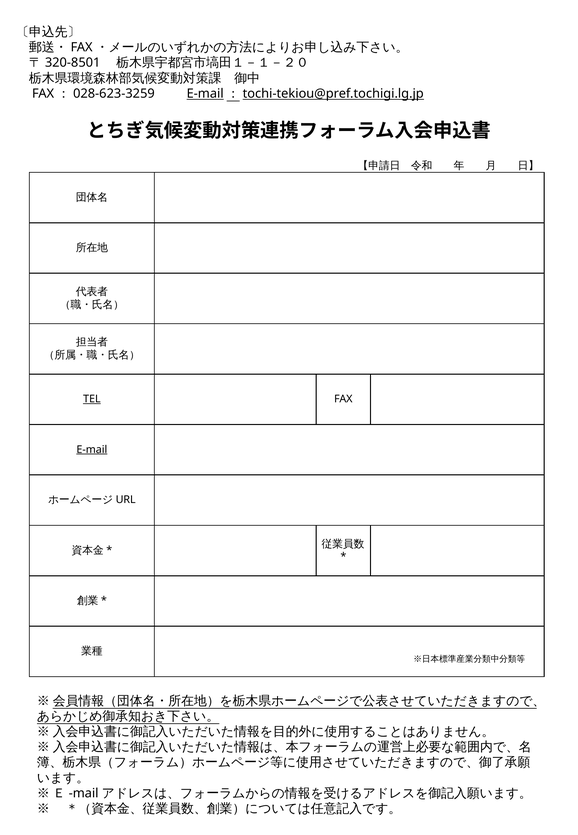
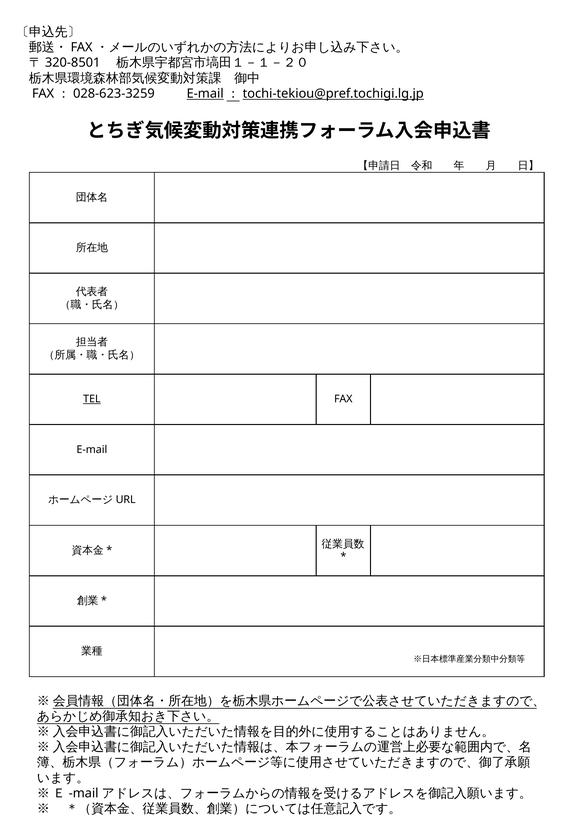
E-mail underline: present -> none (92, 449)
